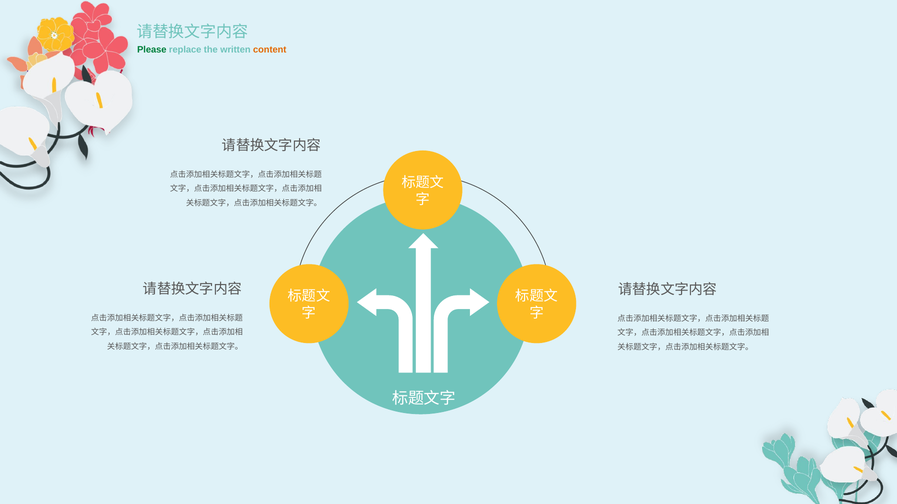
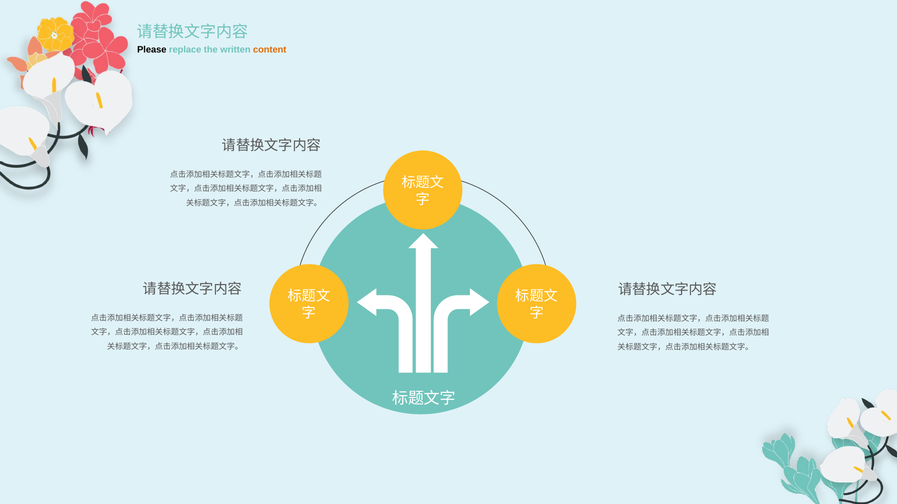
Please colour: green -> black (152, 50)
